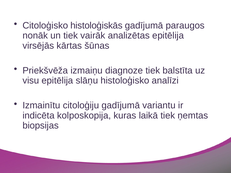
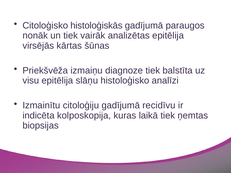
variantu: variantu -> recidīvu (159, 106)
